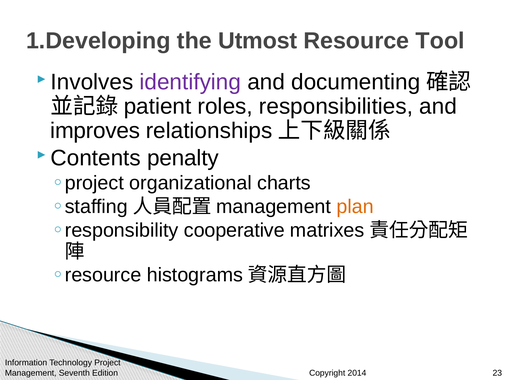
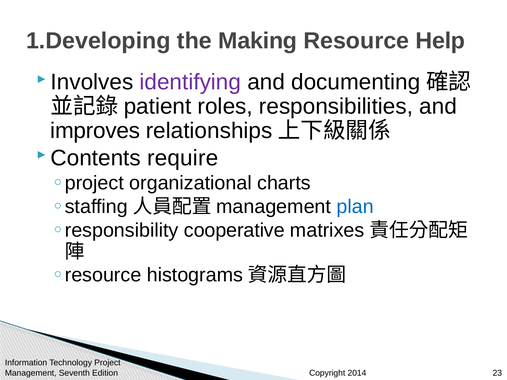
Utmost: Utmost -> Making (258, 41)
Tool: Tool -> Help (440, 41)
penalty: penalty -> require (183, 158)
plan colour: orange -> blue (355, 207)
